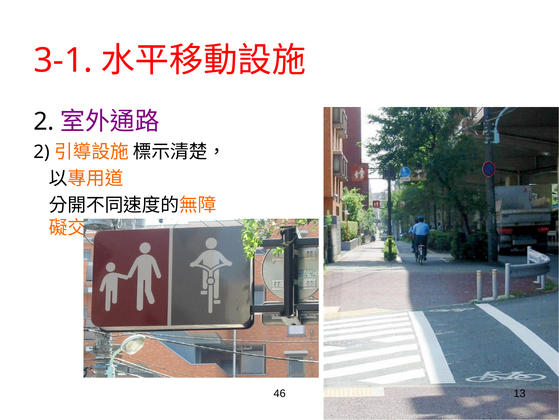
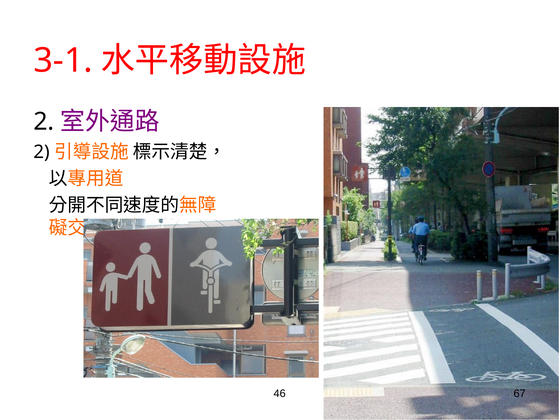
13: 13 -> 67 (520, 393)
